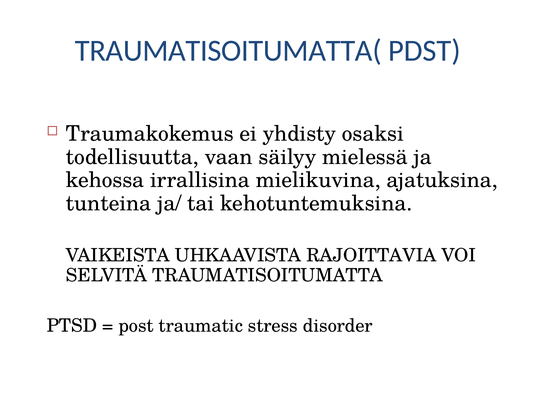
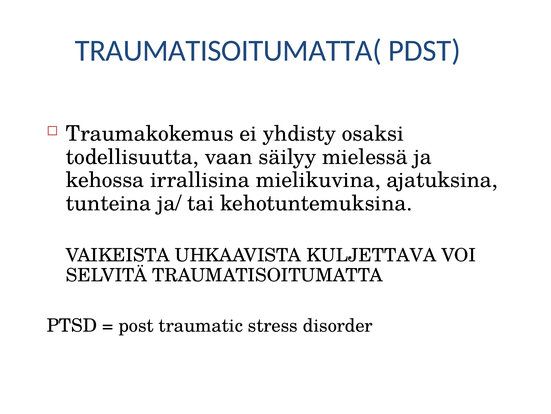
RAJOITTAVIA: RAJOITTAVIA -> KULJETTAVA (371, 255)
